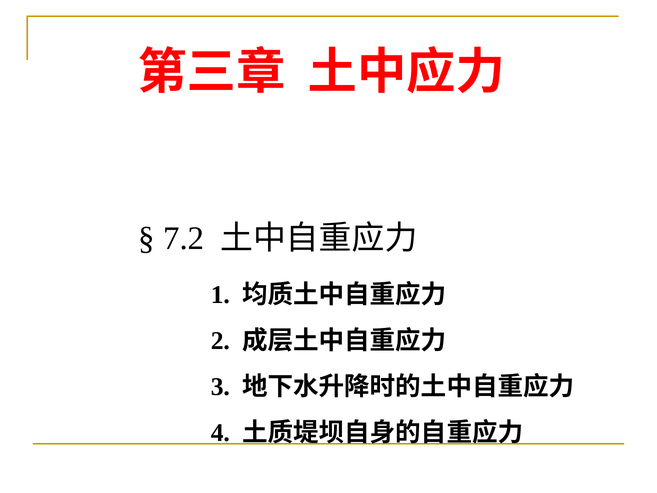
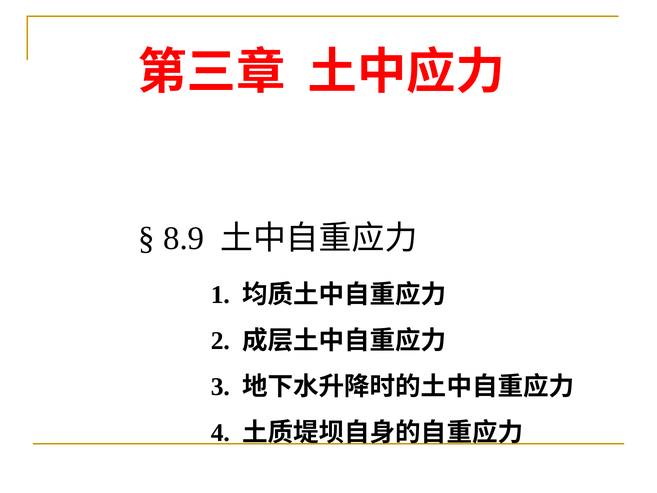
7.2: 7.2 -> 8.9 (184, 238)
